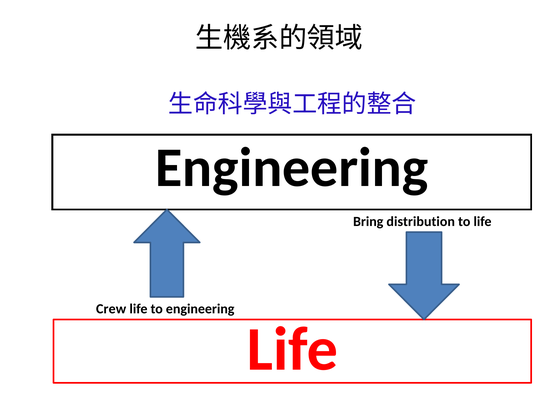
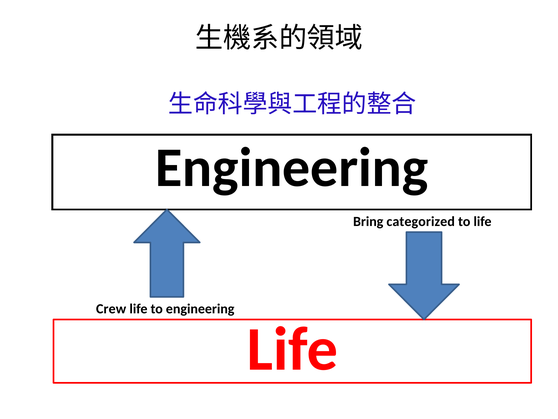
distribution: distribution -> categorized (421, 221)
